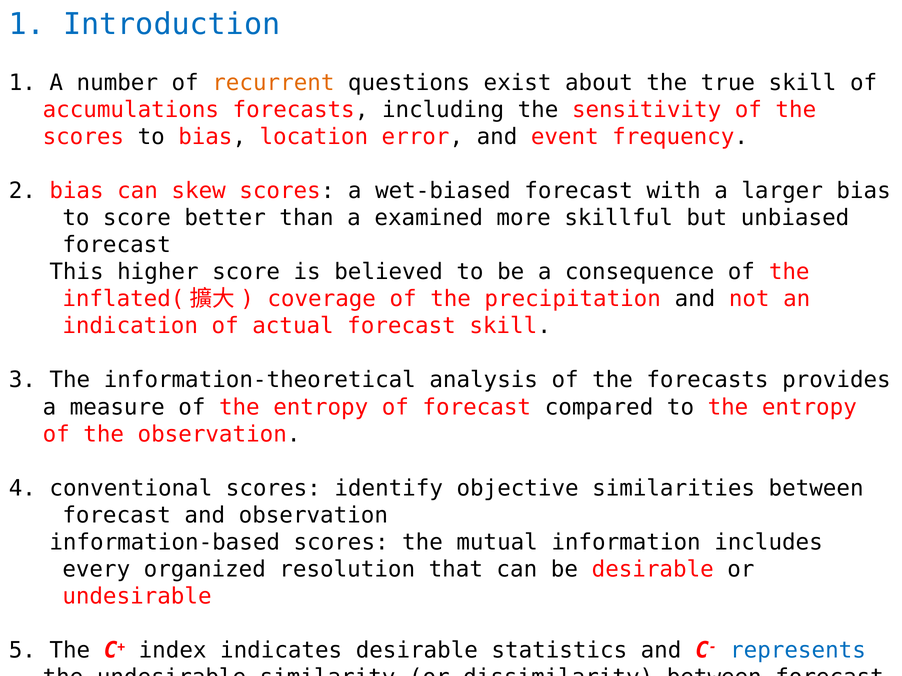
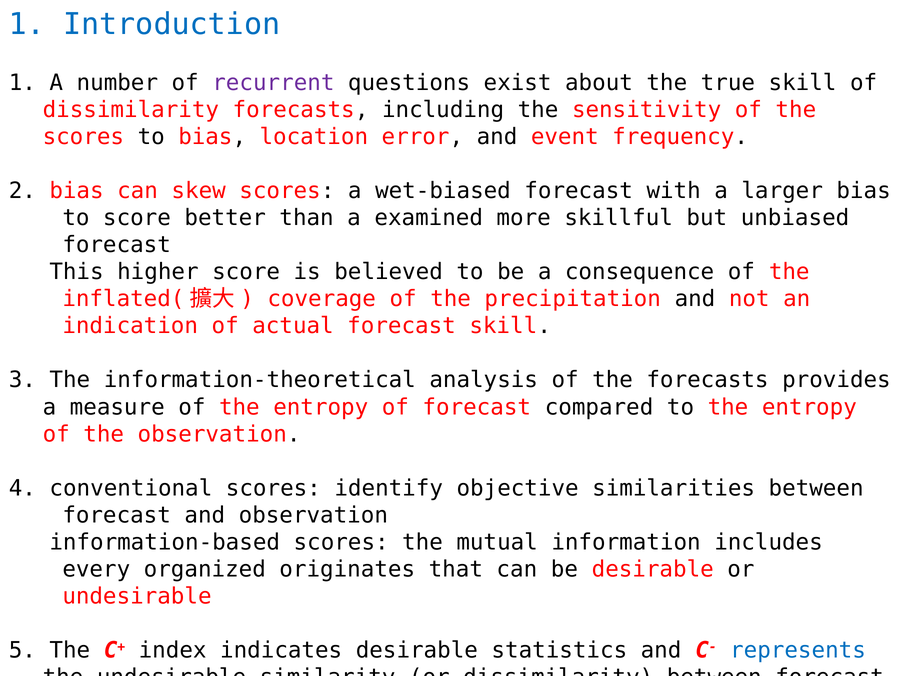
recurrent colour: orange -> purple (273, 83)
accumulations: accumulations -> dissimilarity (131, 110)
resolution: resolution -> originates (347, 570)
